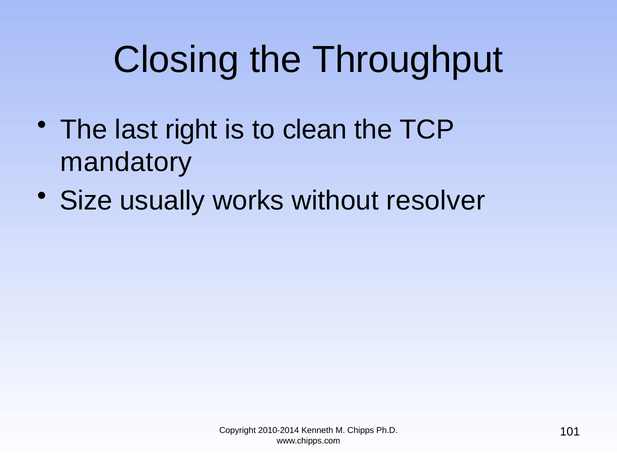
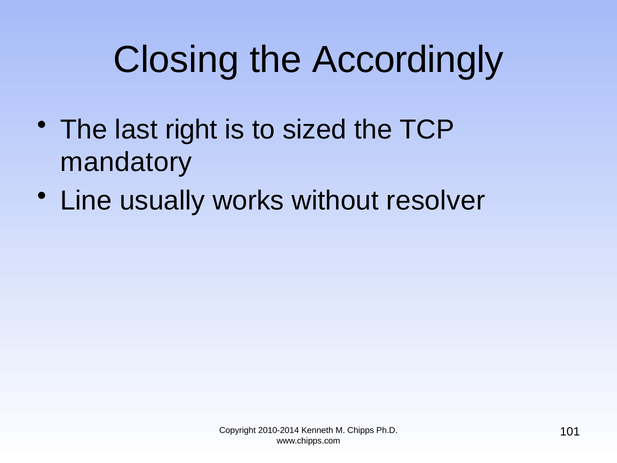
Throughput: Throughput -> Accordingly (408, 60)
clean: clean -> sized (315, 129)
Size: Size -> Line (86, 201)
